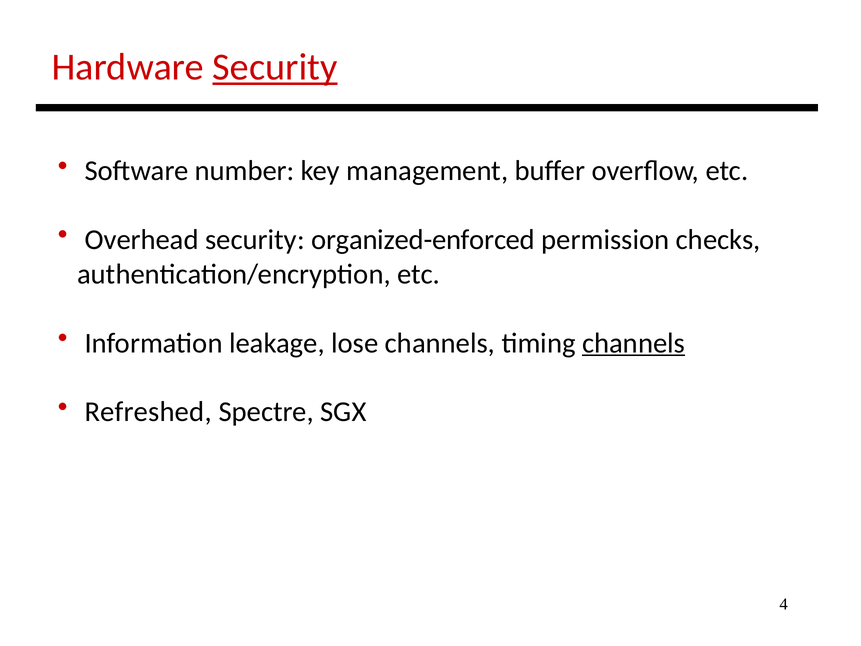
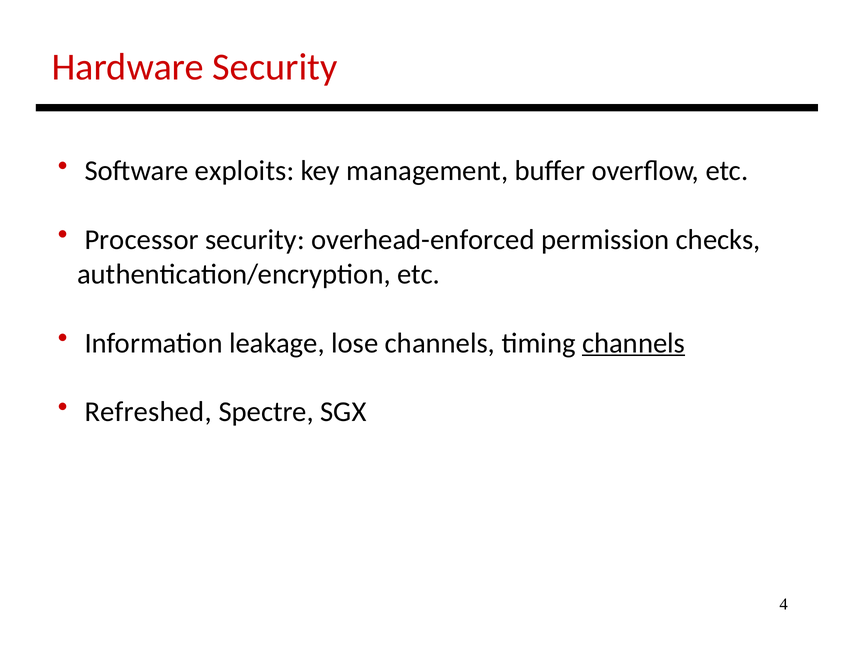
Security underline: present -> none (275, 67)
number: number -> exploits (245, 171)
Overhead: Overhead -> Processor (142, 240)
organized-enforced: organized-enforced -> overhead-enforced (423, 240)
